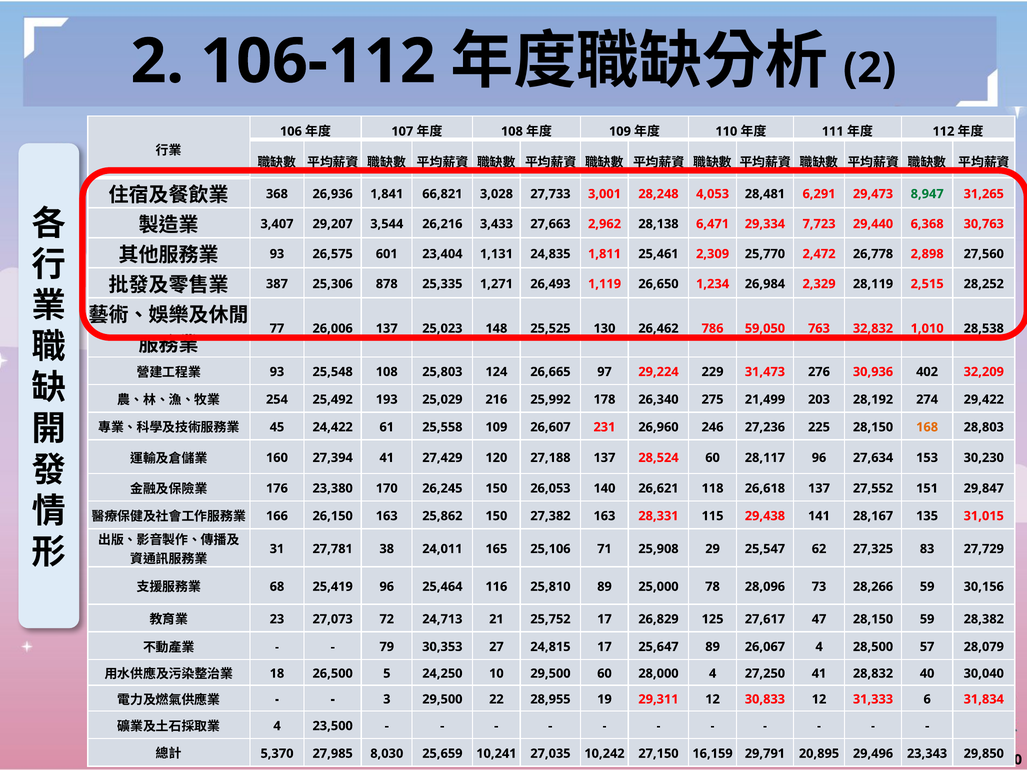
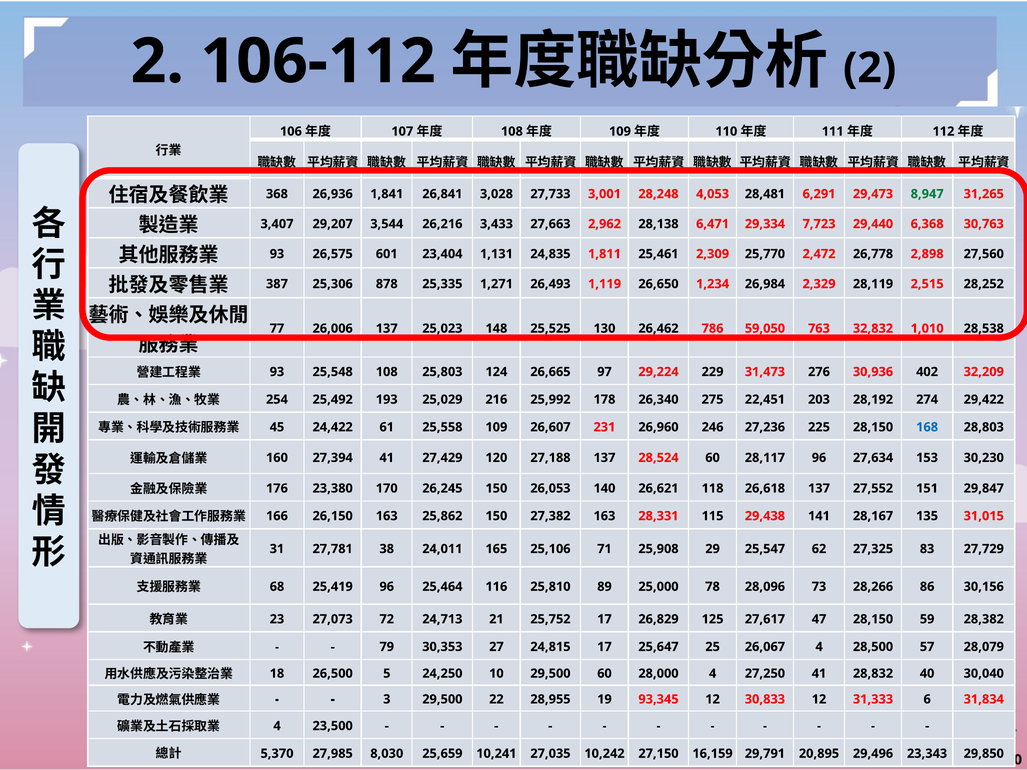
66,821: 66,821 -> 26,841 (442, 194)
21,499: 21,499 -> 22,451 (765, 400)
168 colour: orange -> blue (927, 427)
28,266 59: 59 -> 86 (927, 587)
25,647 89: 89 -> 25 (713, 647)
29,311: 29,311 -> 93,345 (658, 699)
